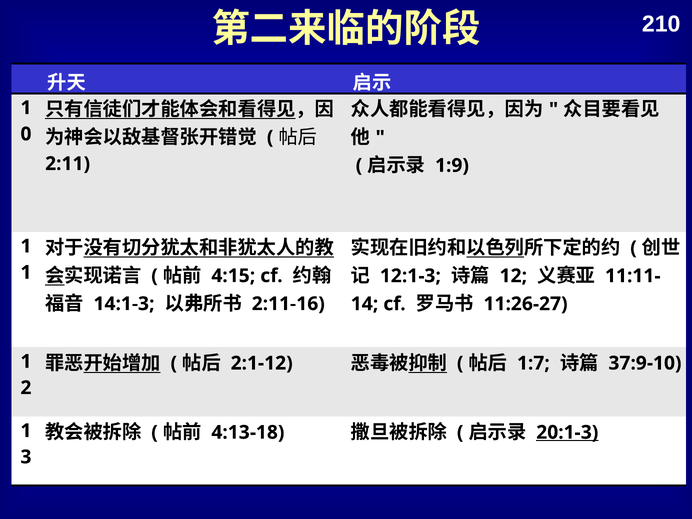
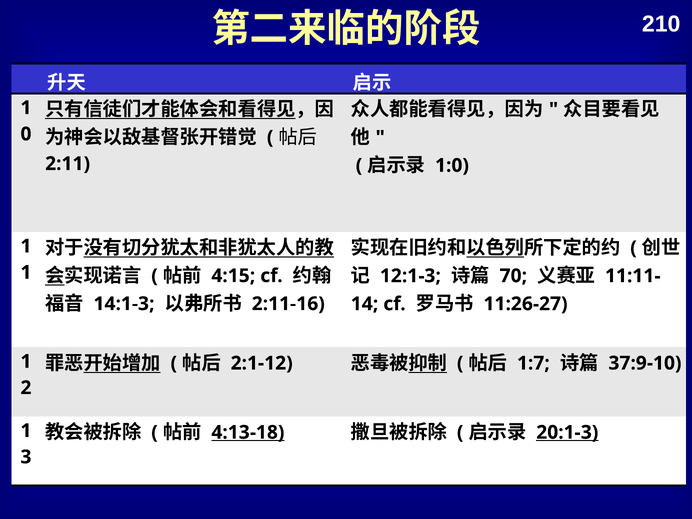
1:9: 1:9 -> 1:0 (452, 165)
12: 12 -> 70 (513, 276)
4:13-18 underline: none -> present (248, 432)
